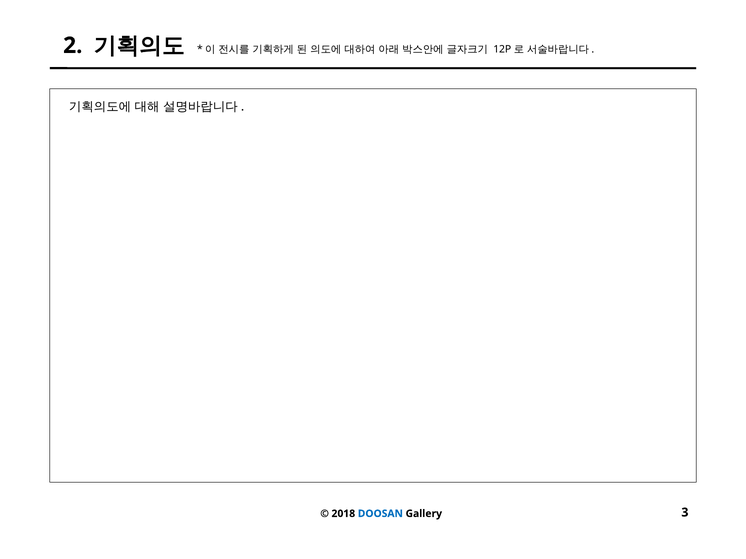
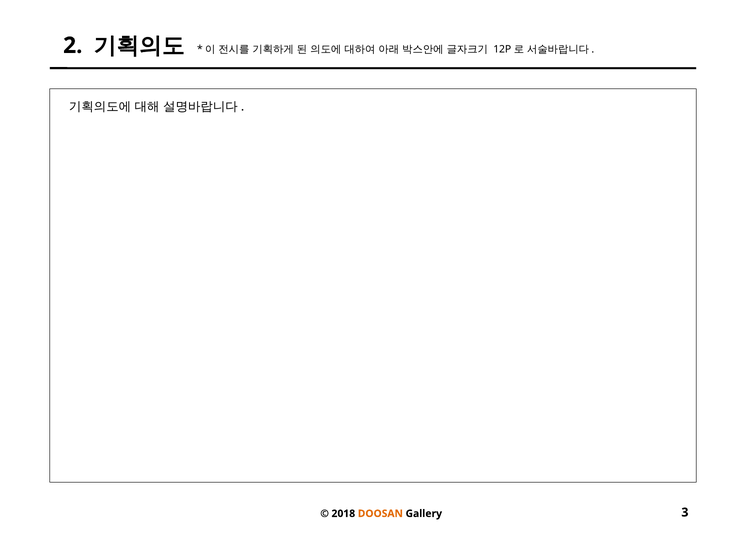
DOOSAN colour: blue -> orange (380, 514)
